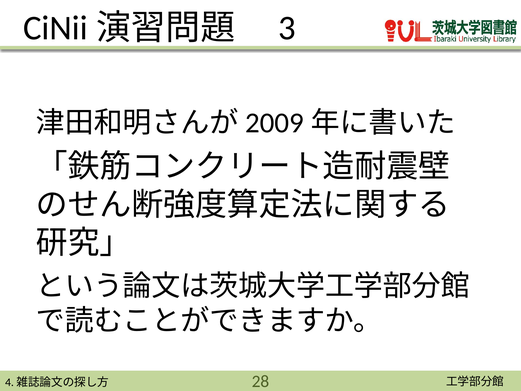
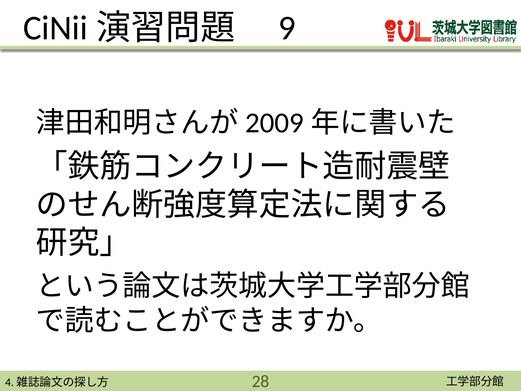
3: 3 -> 9 (287, 28)
